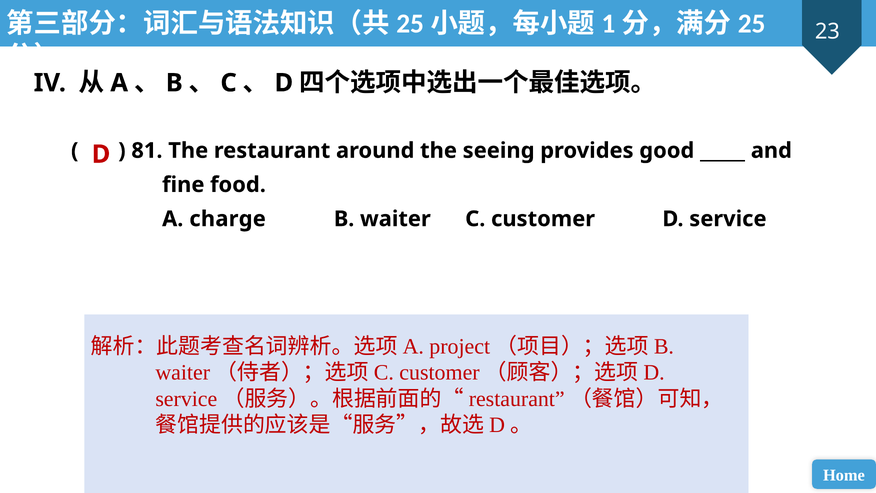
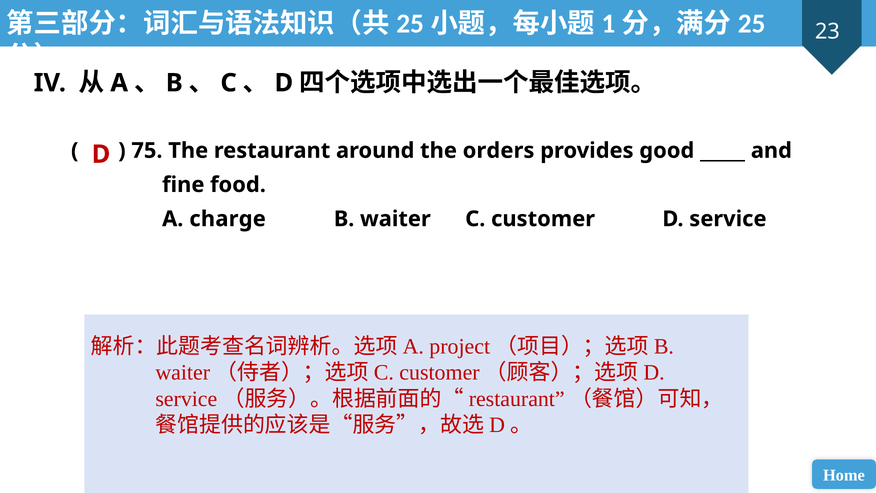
81: 81 -> 75 (147, 151)
seeing: seeing -> orders (499, 151)
